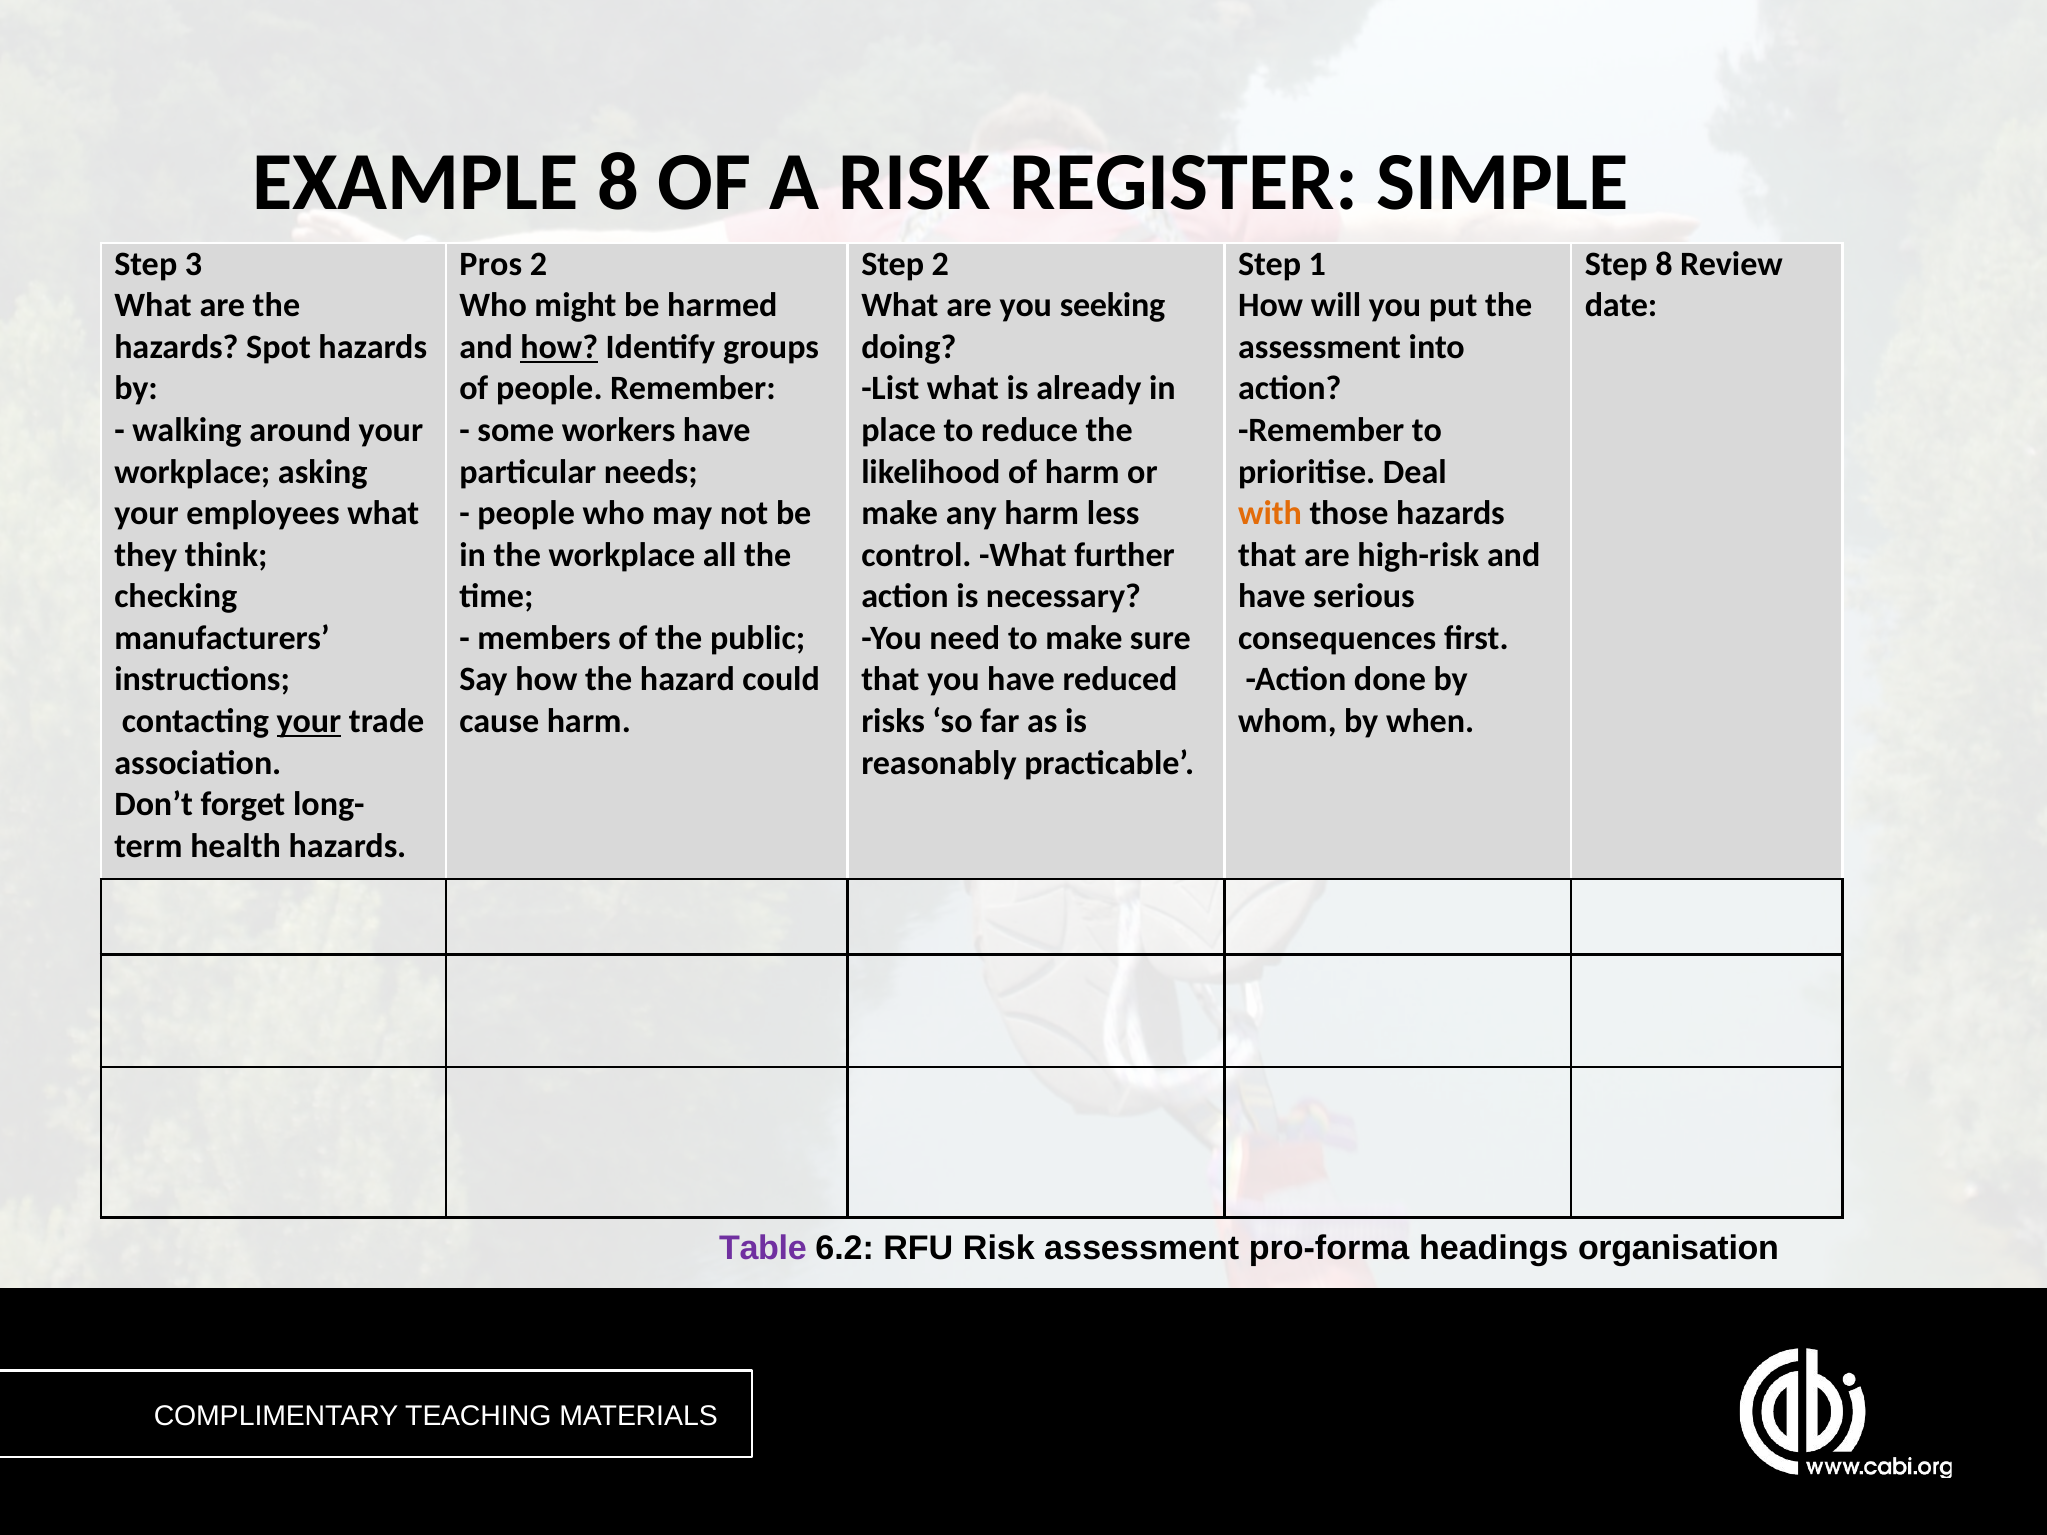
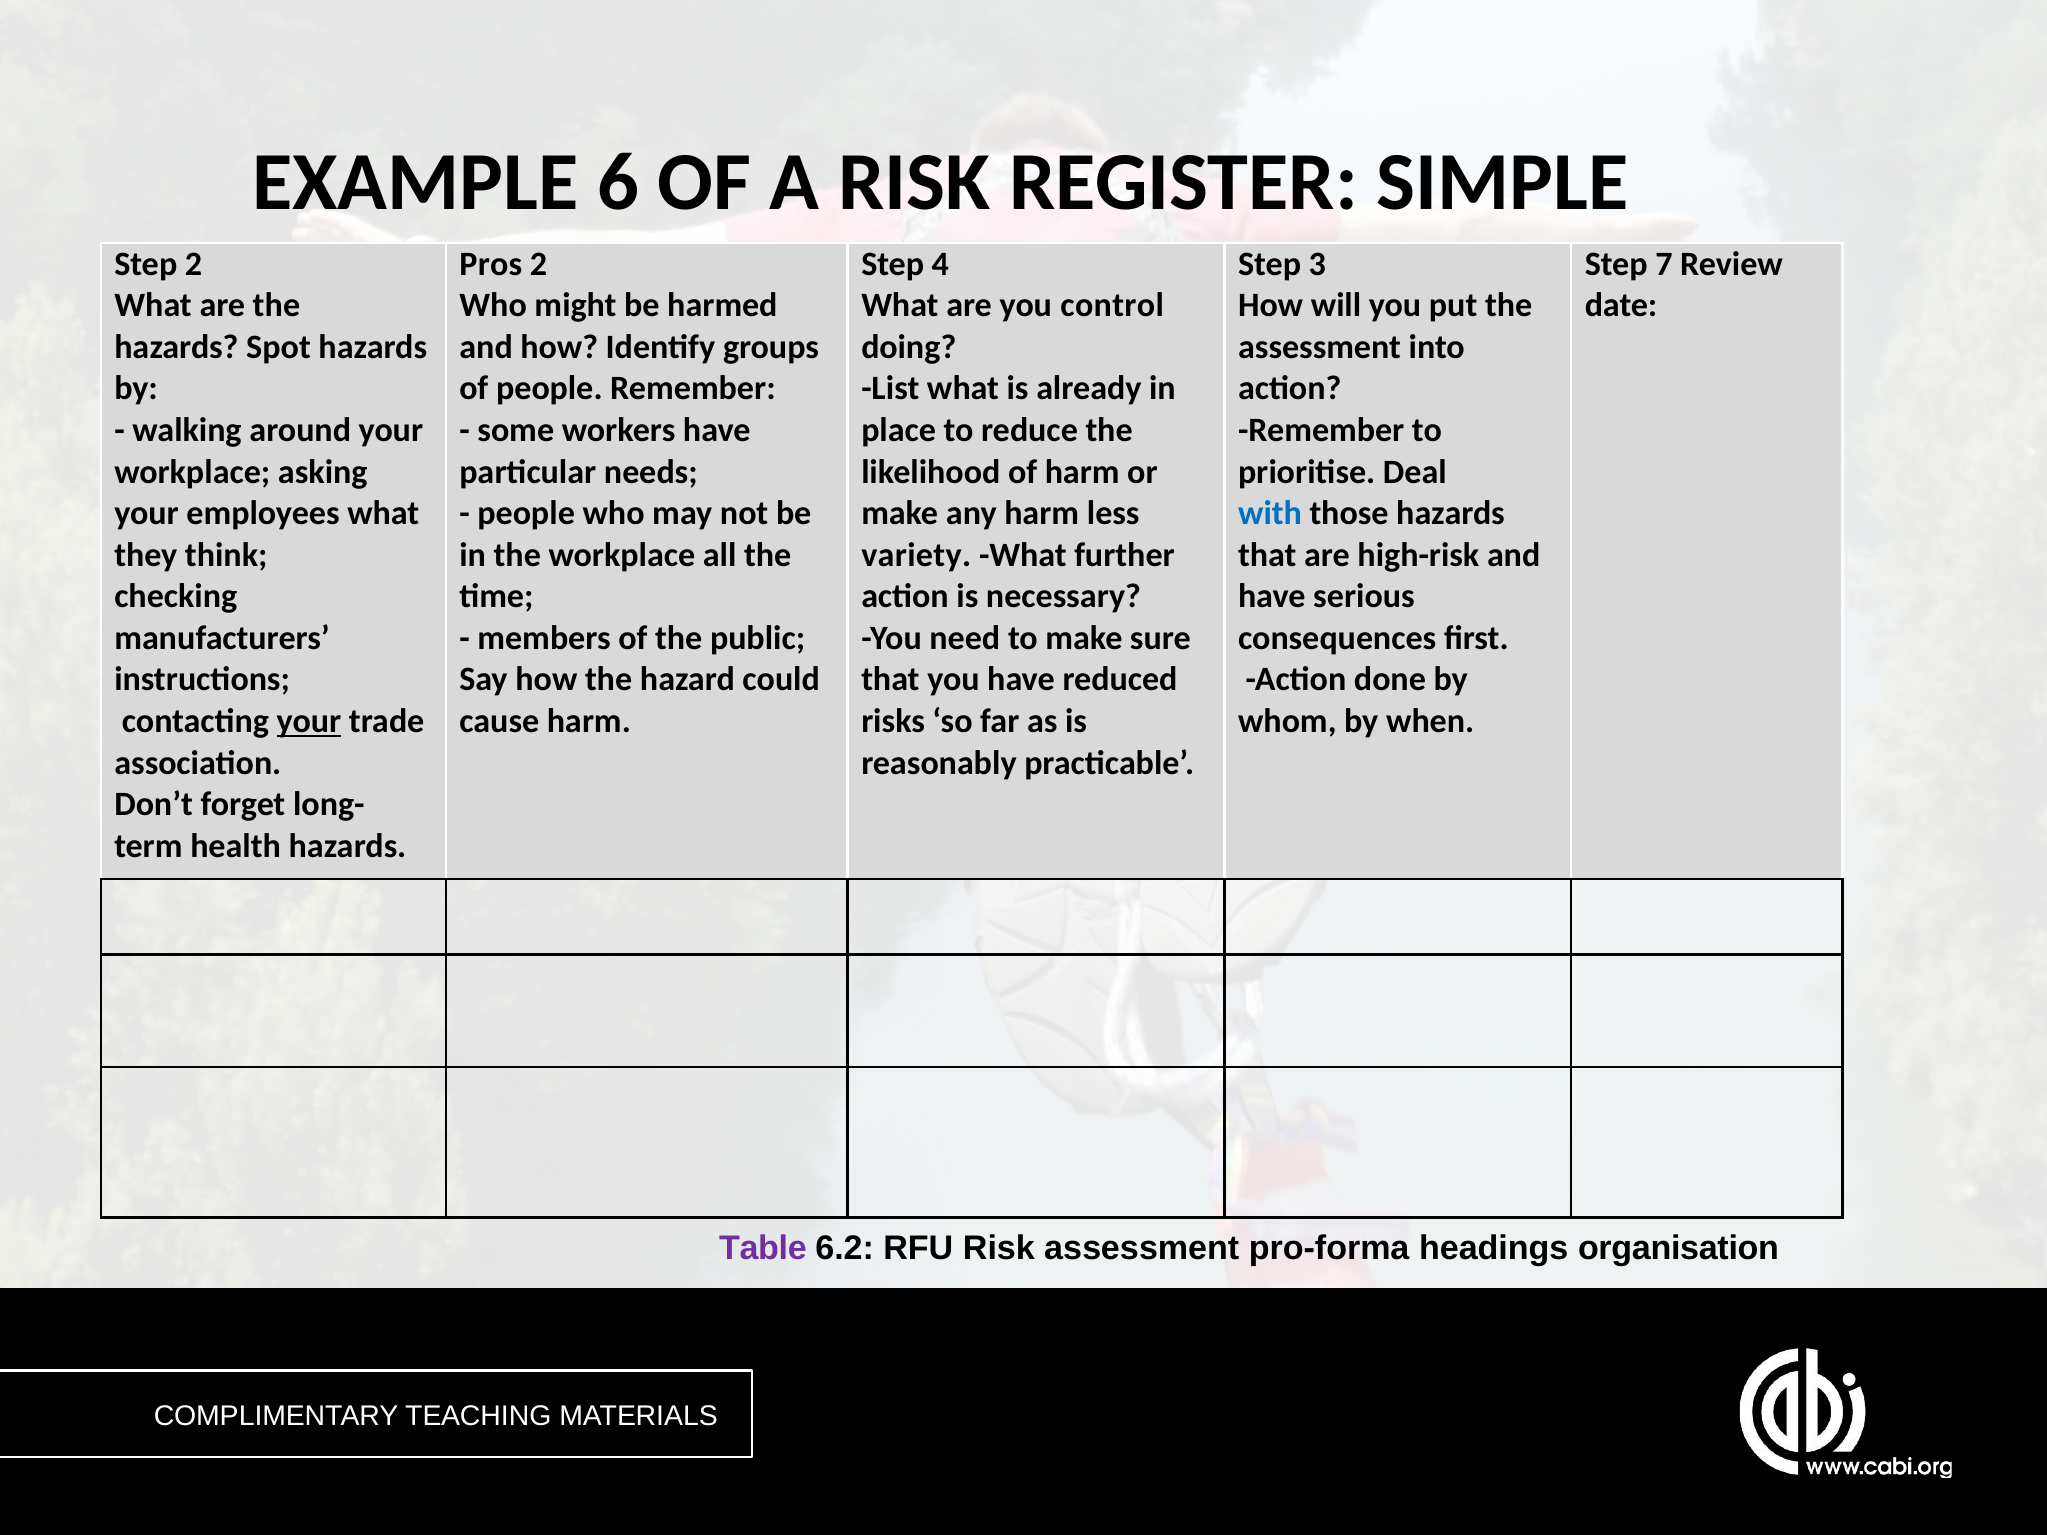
EXAMPLE 8: 8 -> 6 (618, 182)
Step 3: 3 -> 2 (194, 264)
Step 2: 2 -> 4 (940, 264)
1: 1 -> 3 (1317, 264)
Step 8: 8 -> 7 (1664, 264)
seeking: seeking -> control (1112, 306)
how underline: present -> none (559, 347)
with colour: orange -> blue (1270, 513)
control: control -> variety (916, 555)
